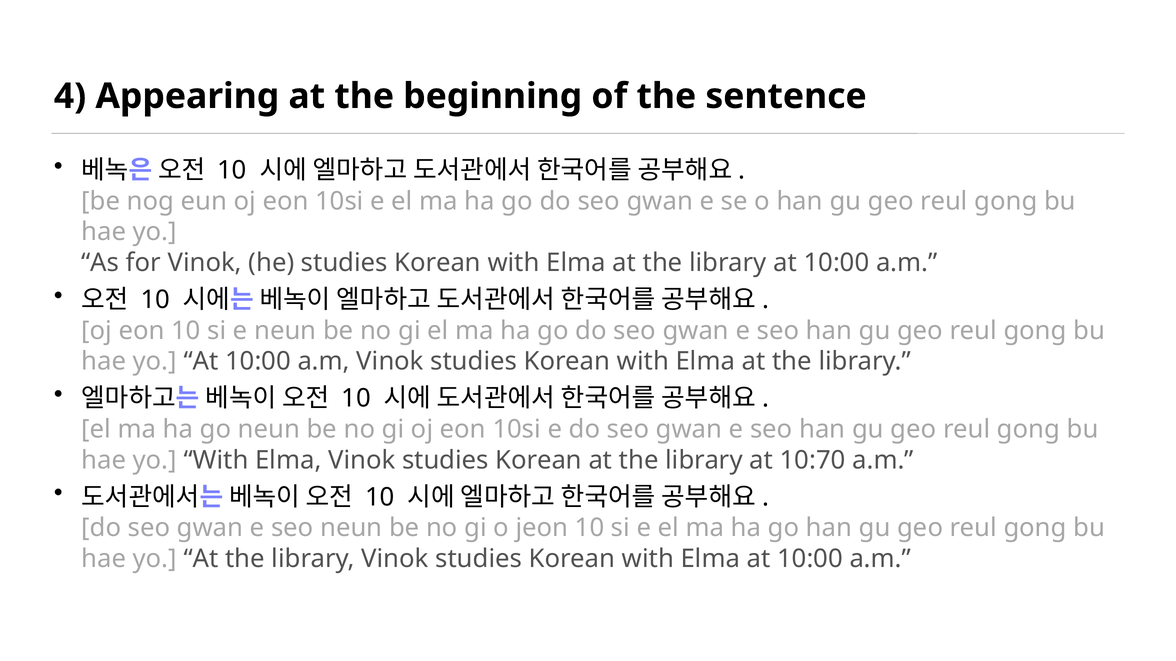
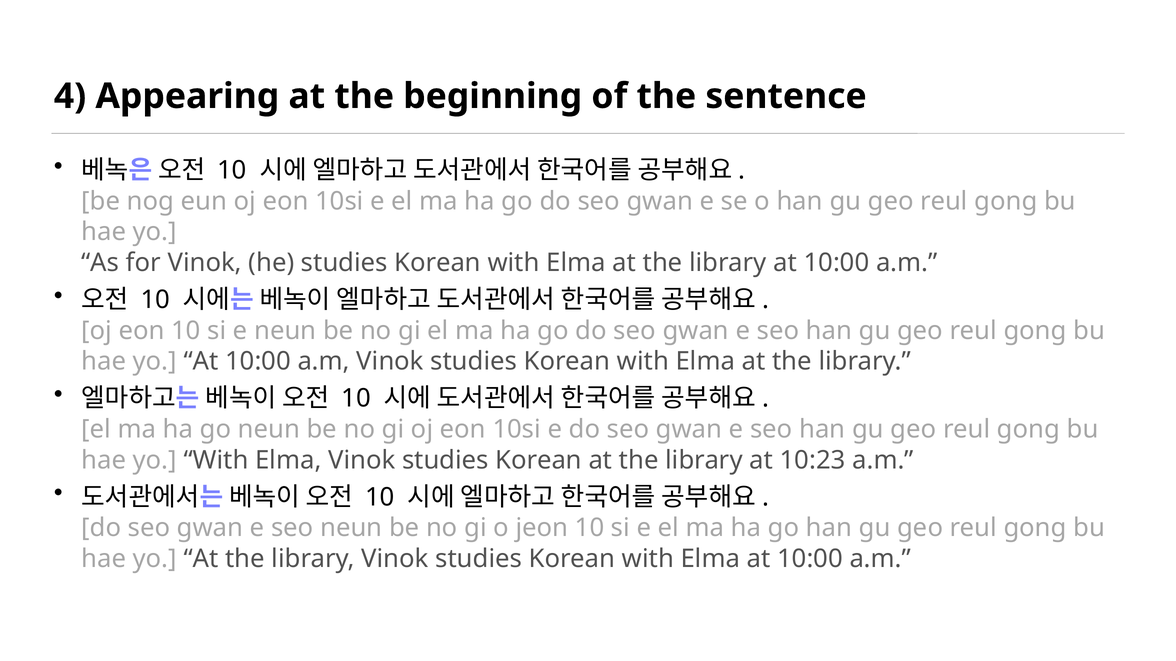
10:70: 10:70 -> 10:23 (813, 460)
